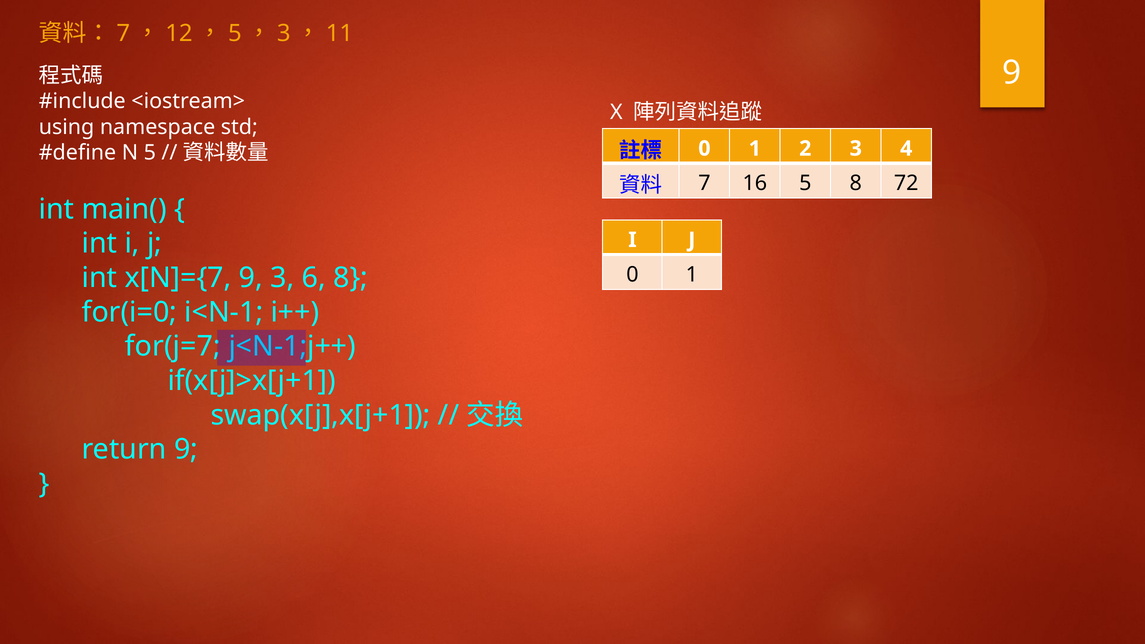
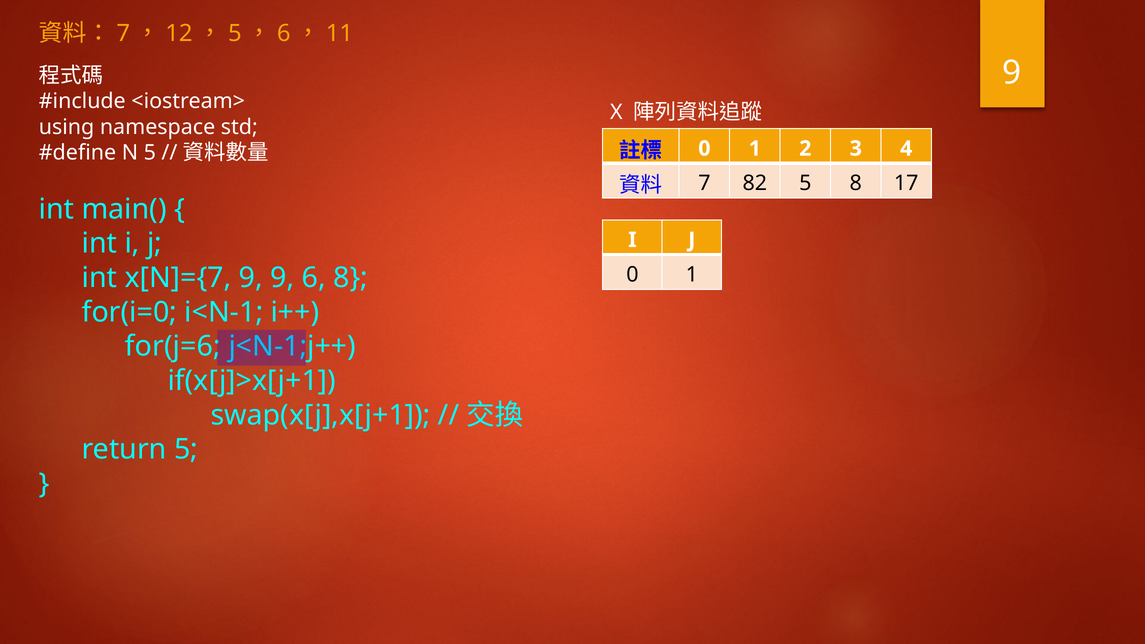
3: 3 -> 6 (284, 33)
16: 16 -> 82 (755, 183)
72: 72 -> 17 (906, 183)
9 3: 3 -> 9 (282, 278)
for(j=7: for(j=7 -> for(j=6 (173, 347)
return 9: 9 -> 5 (186, 450)
